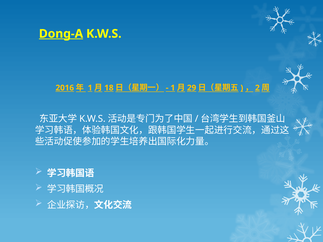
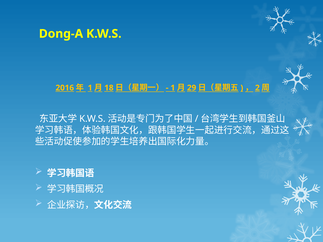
Dong-A underline: present -> none (61, 34)
